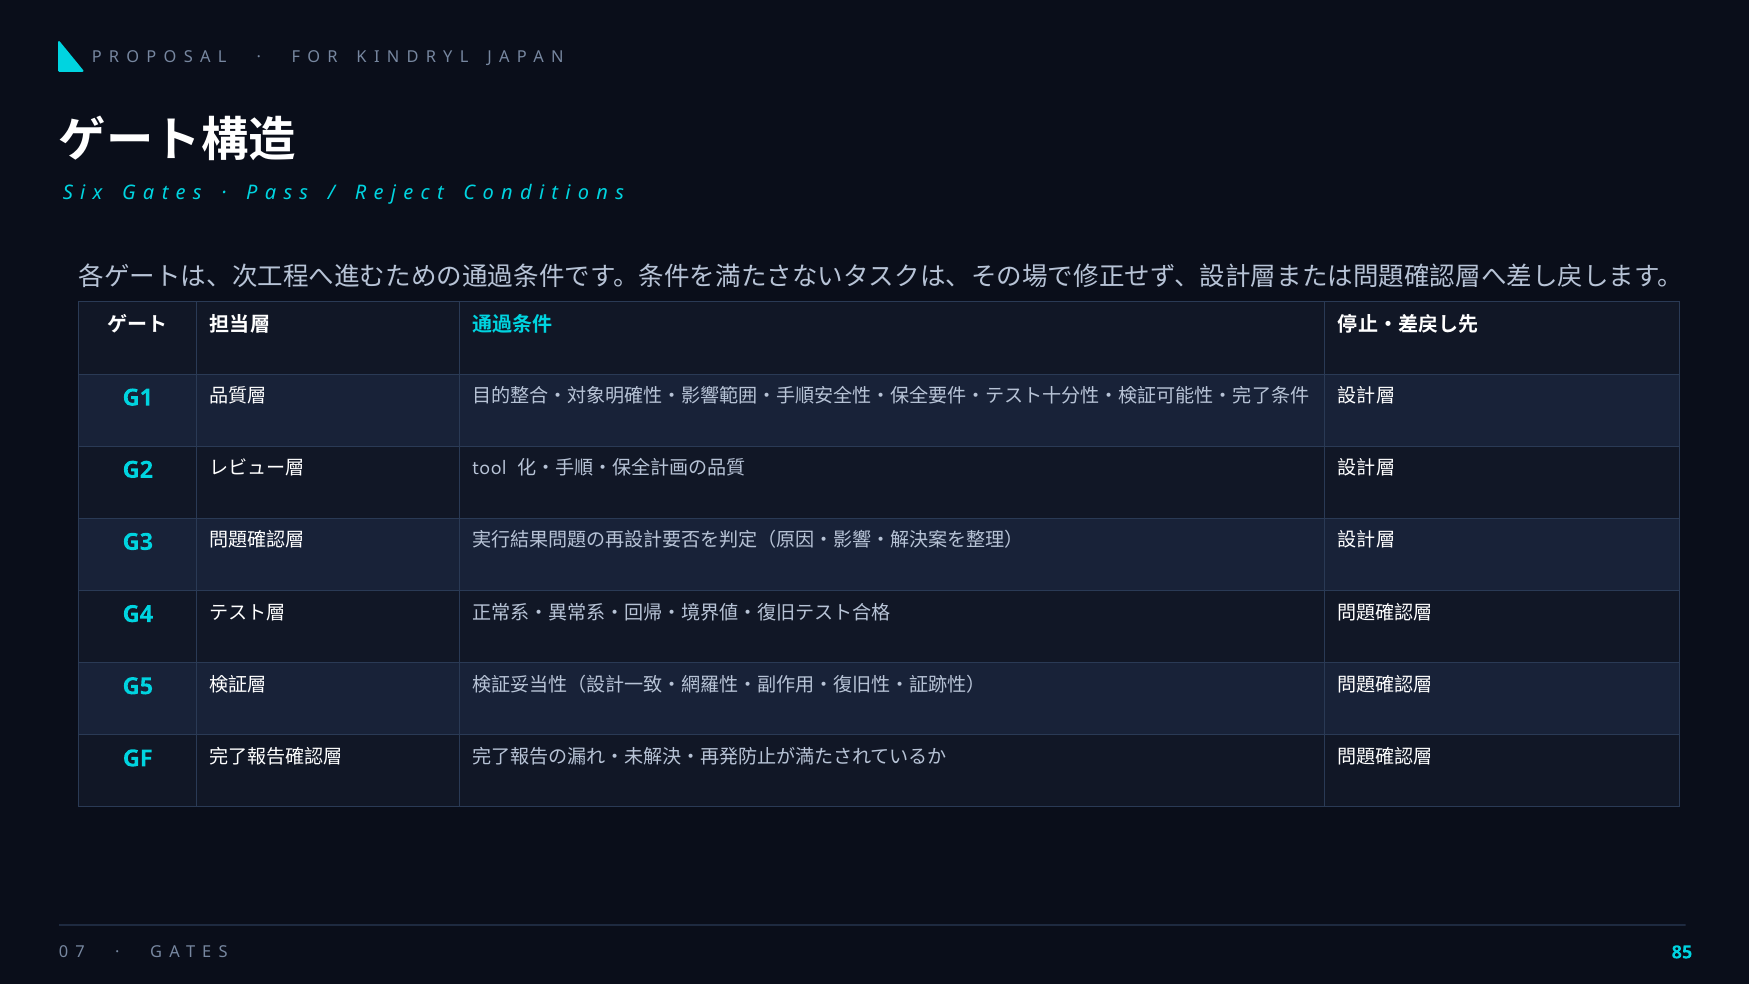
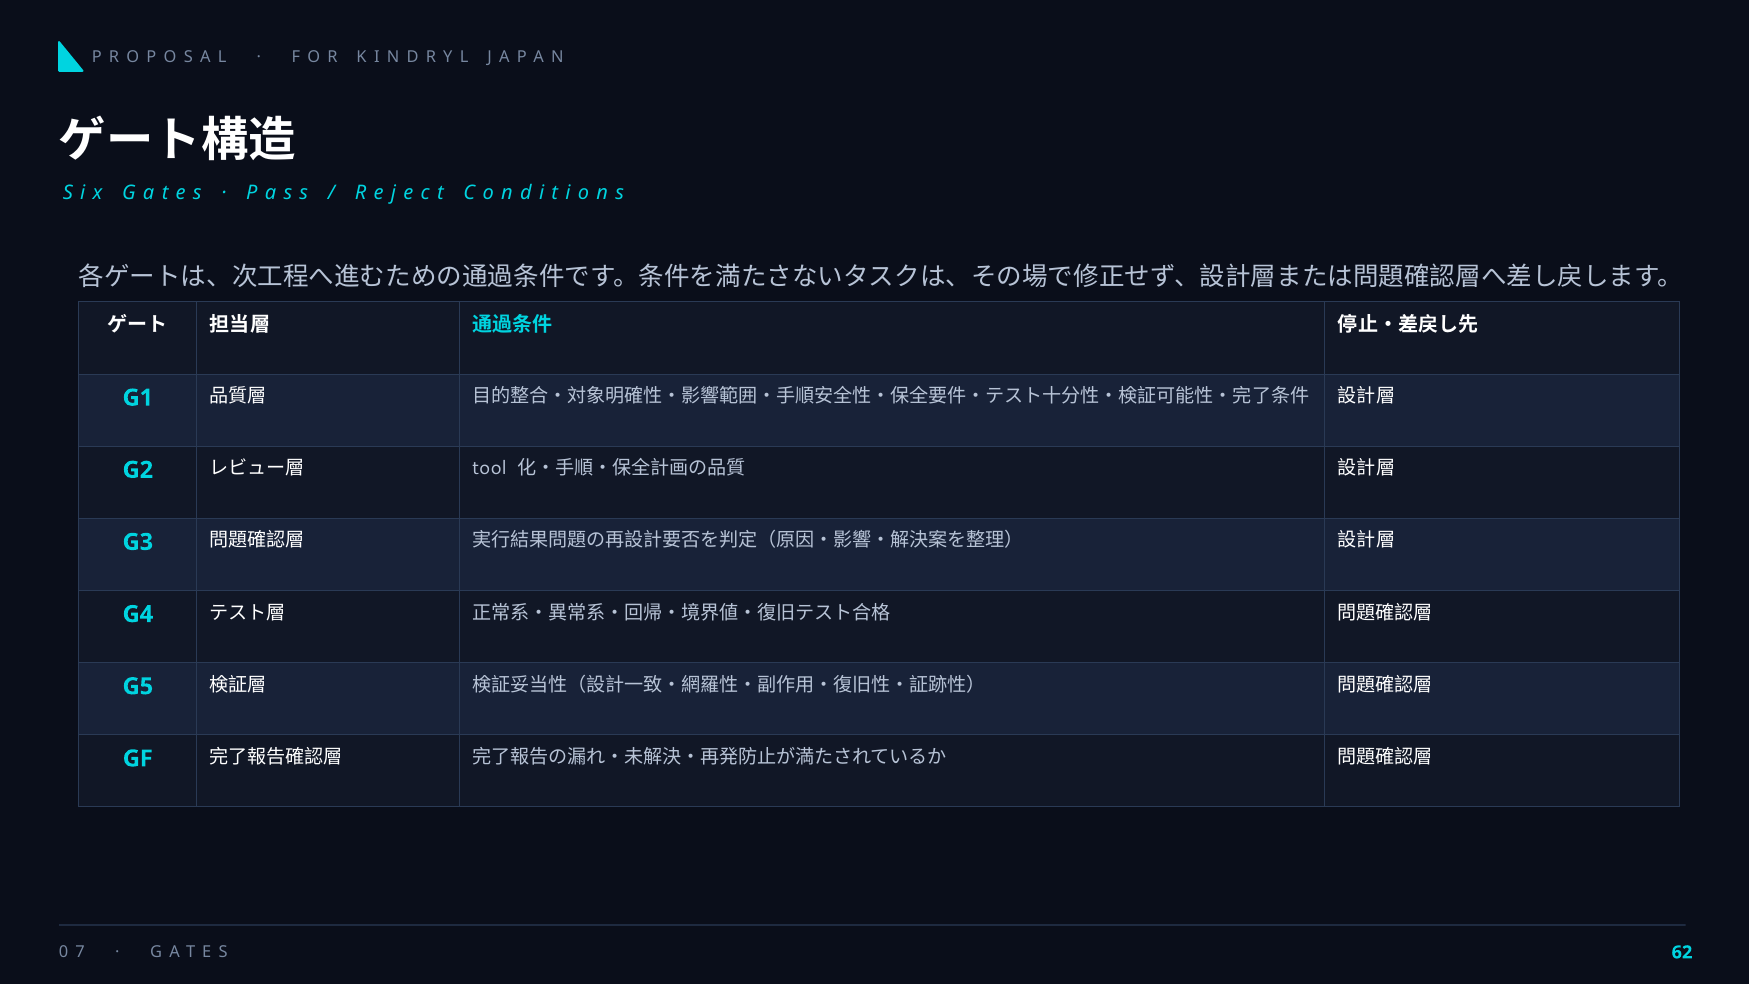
85: 85 -> 62 (1682, 952)
